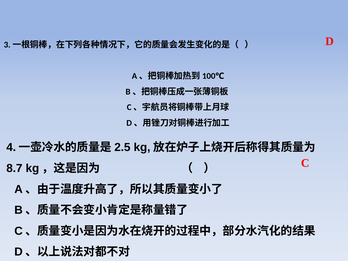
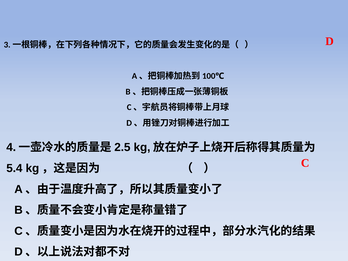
8.7: 8.7 -> 5.4 (14, 168)
